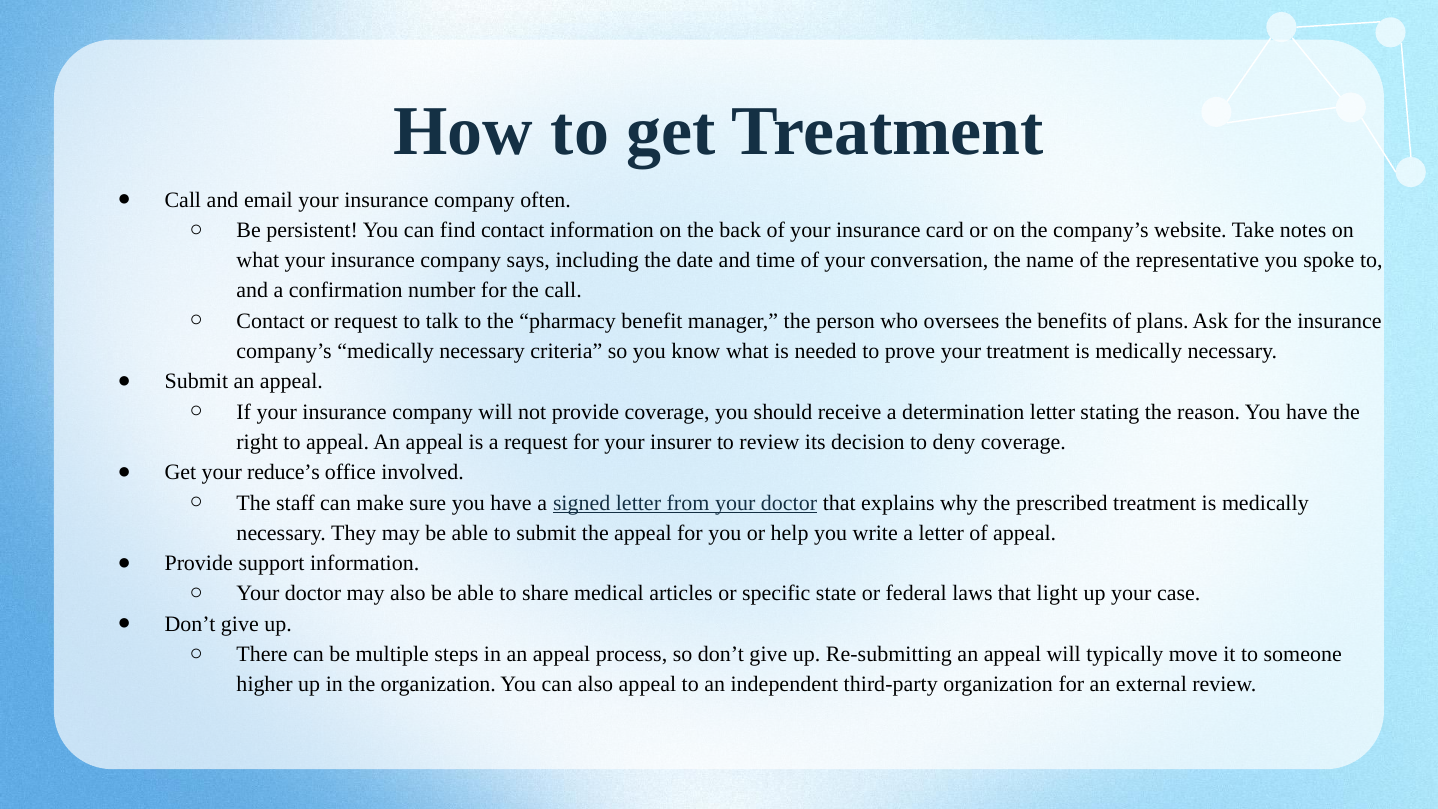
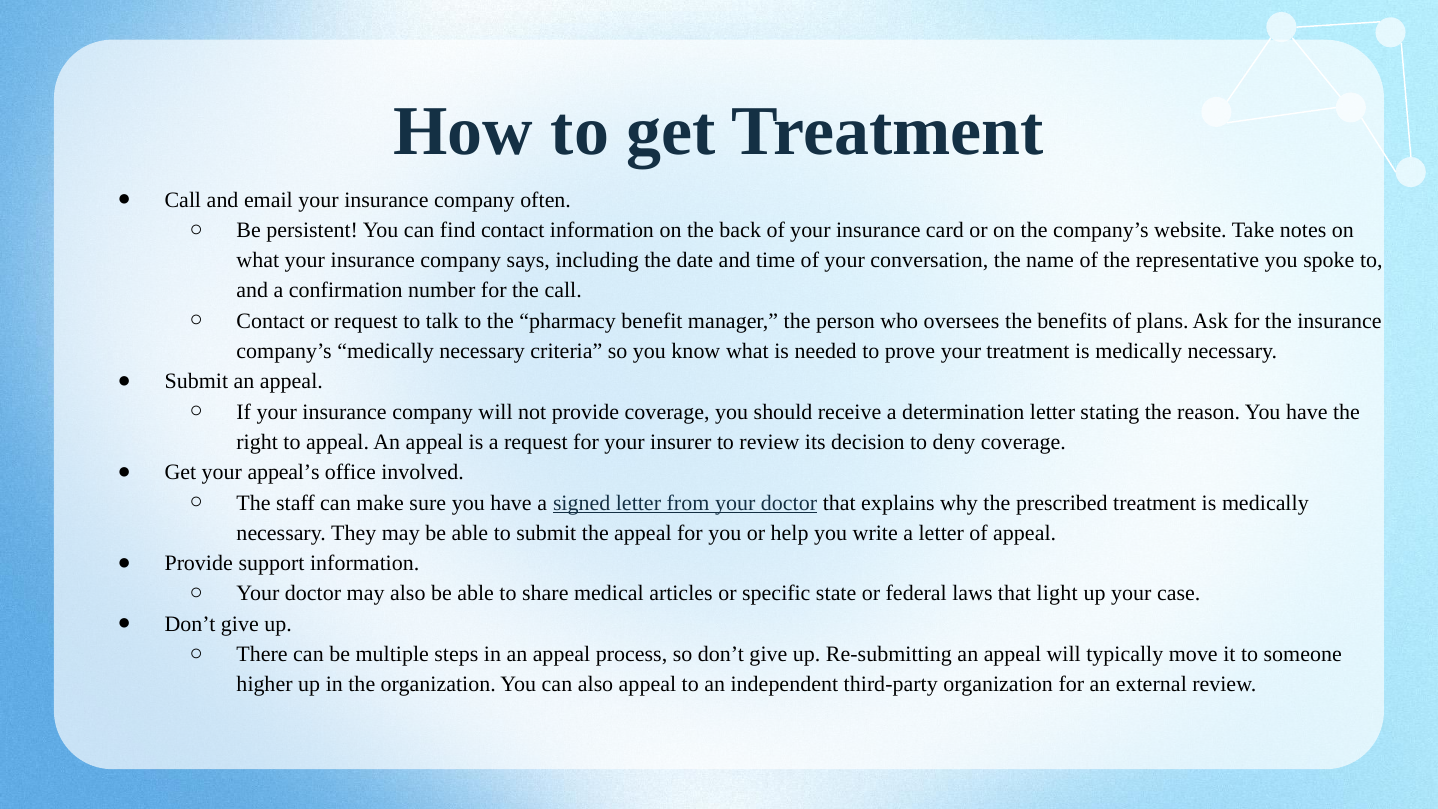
reduce’s: reduce’s -> appeal’s (284, 472)
